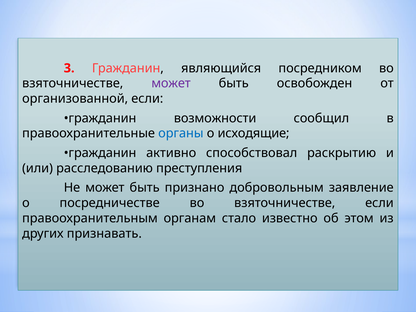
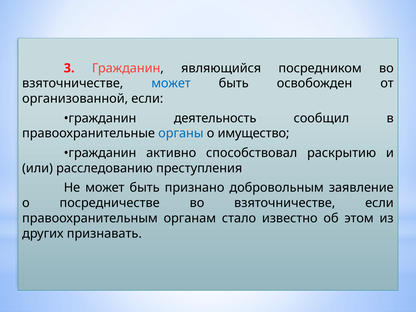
может colour: purple -> blue (171, 83)
возможности: возможности -> деятельность (215, 118)
исходящие: исходящие -> имущество (254, 133)
